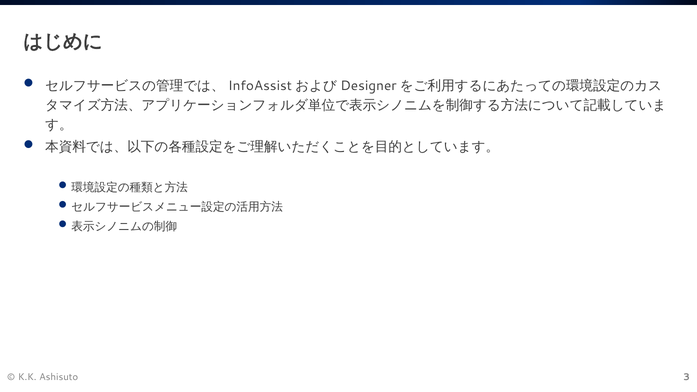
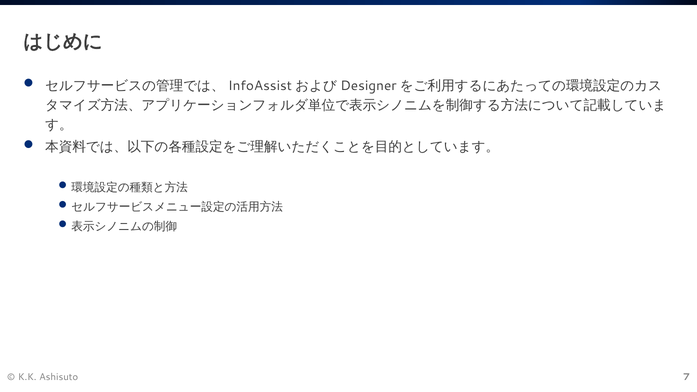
3: 3 -> 7 (687, 377)
